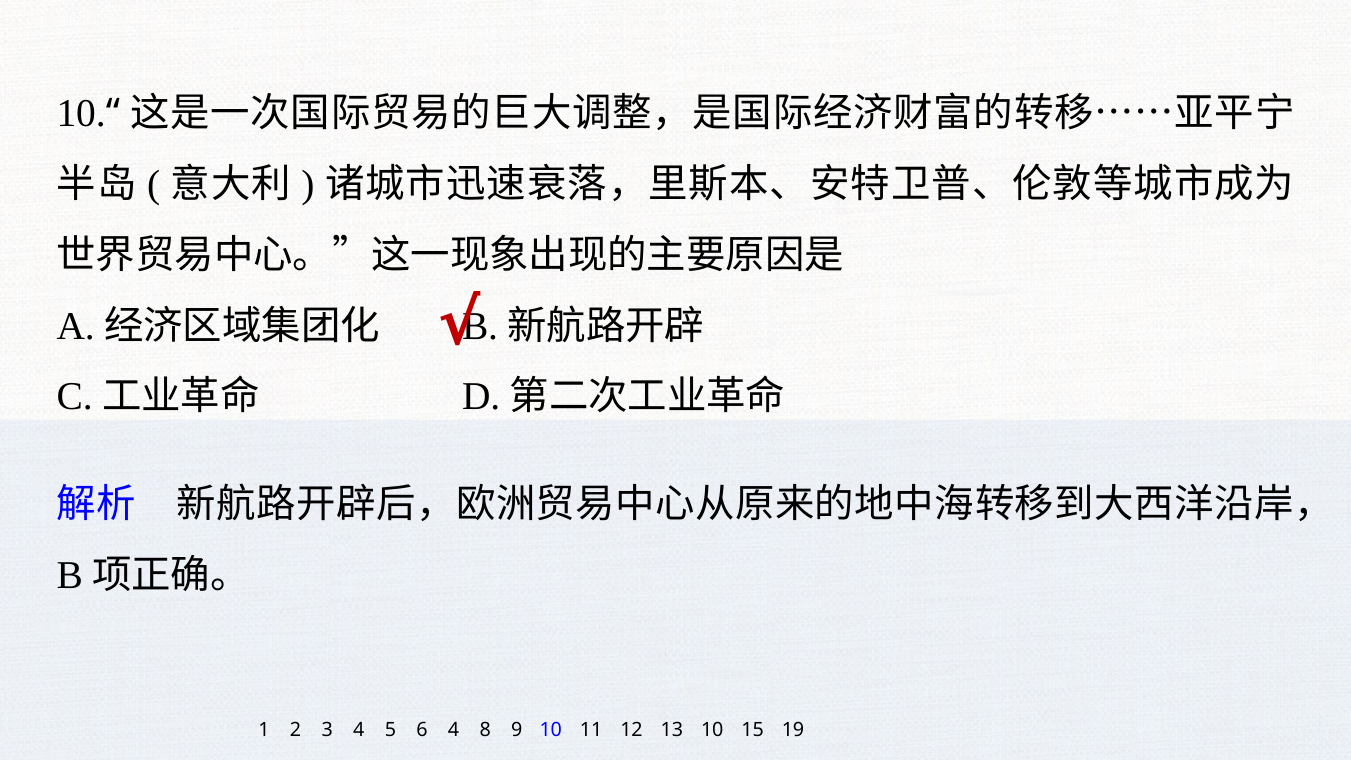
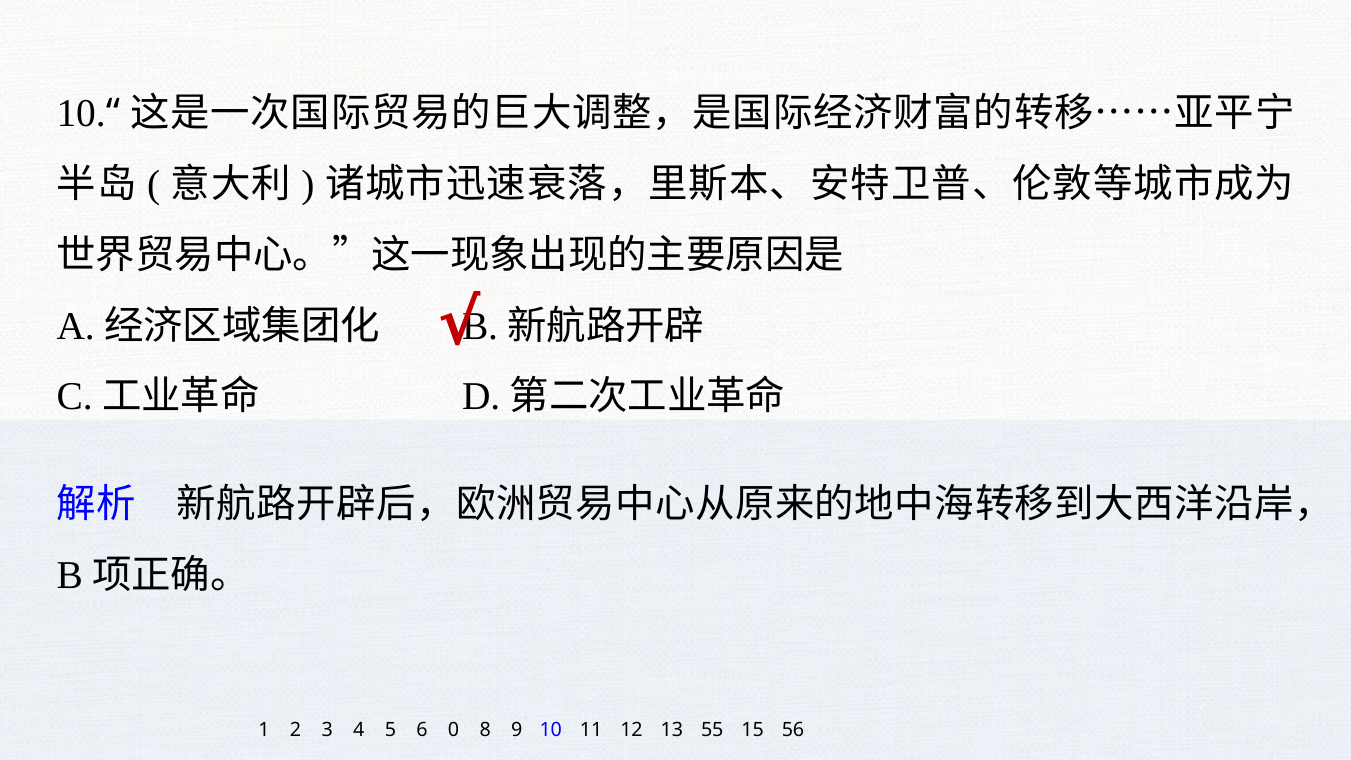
6 4: 4 -> 0 (454, 730)
13 10: 10 -> 55 (712, 730)
19: 19 -> 56 (793, 730)
